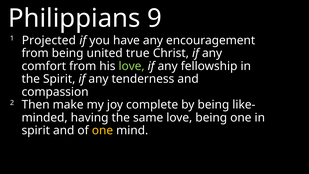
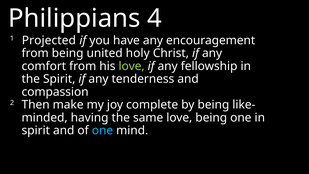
9: 9 -> 4 (155, 18)
true: true -> holy (138, 53)
one colour: yellow -> light blue (102, 130)
